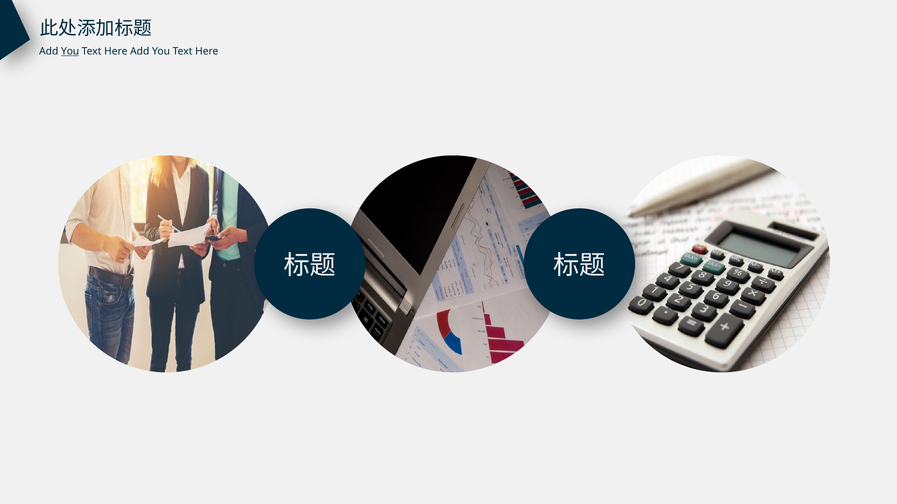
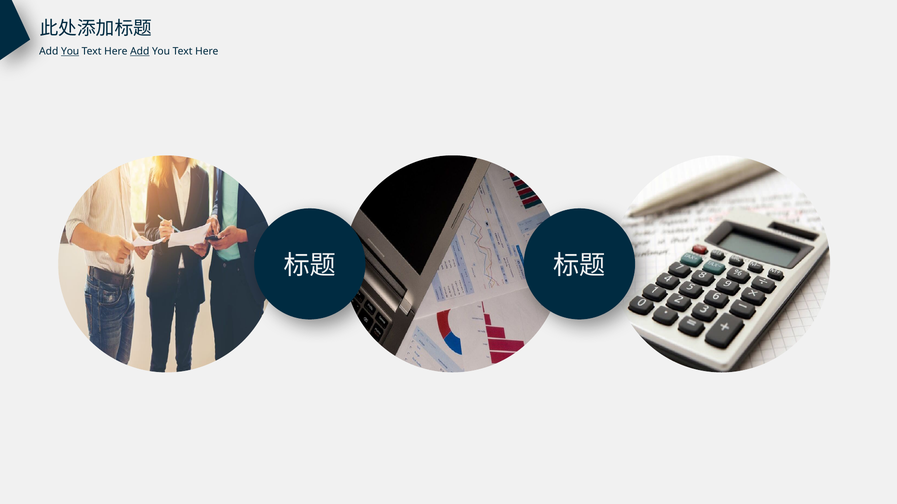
Add underline: none -> present (140, 51)
